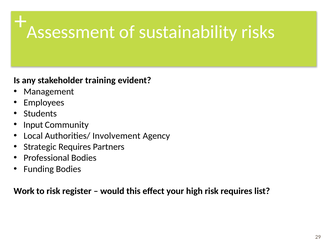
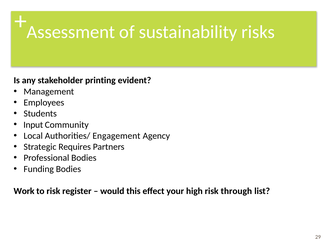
training: training -> printing (100, 81)
Involvement: Involvement -> Engagement (116, 136)
risk requires: requires -> through (236, 192)
